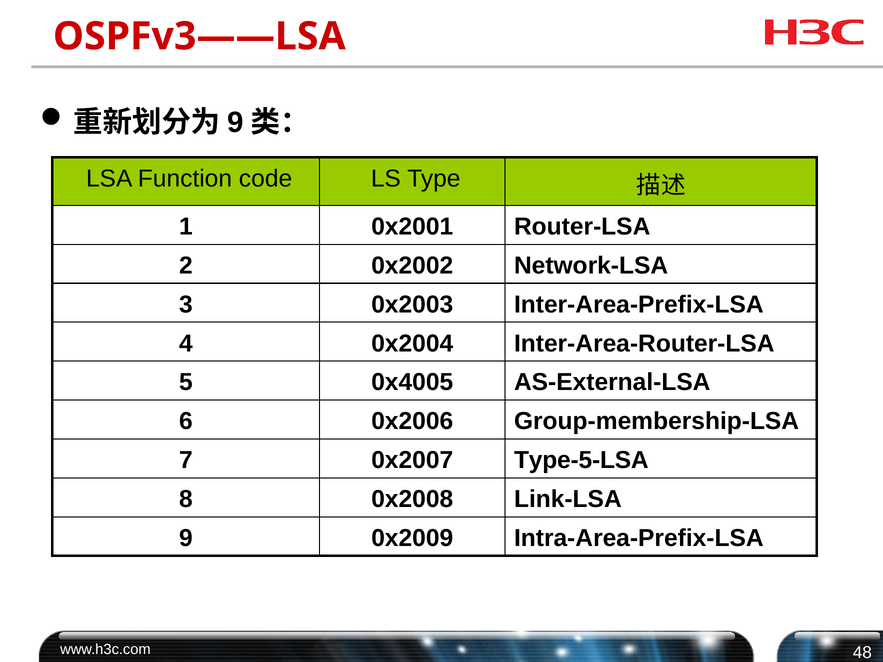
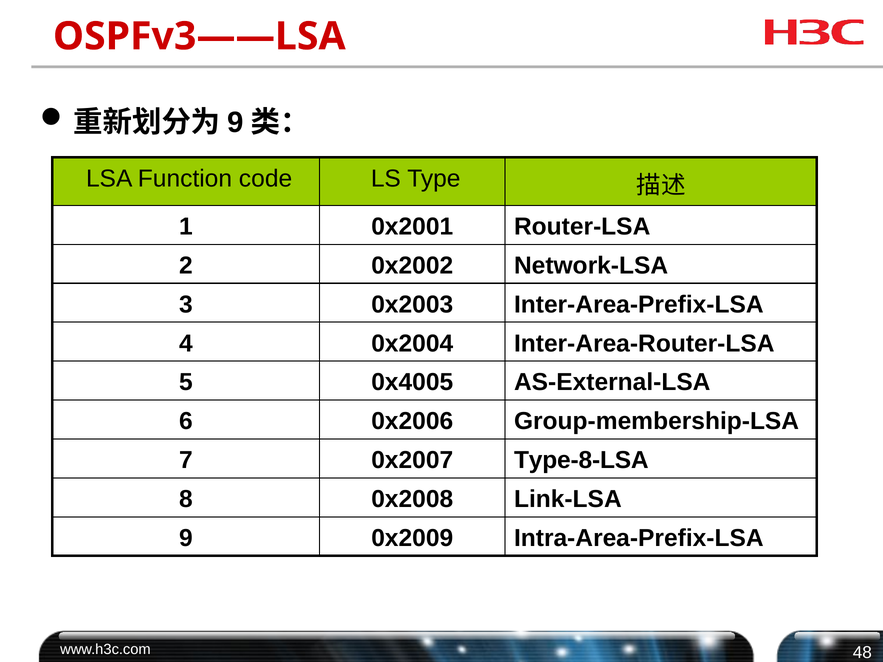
Type-5-LSA: Type-5-LSA -> Type-8-LSA (581, 460)
